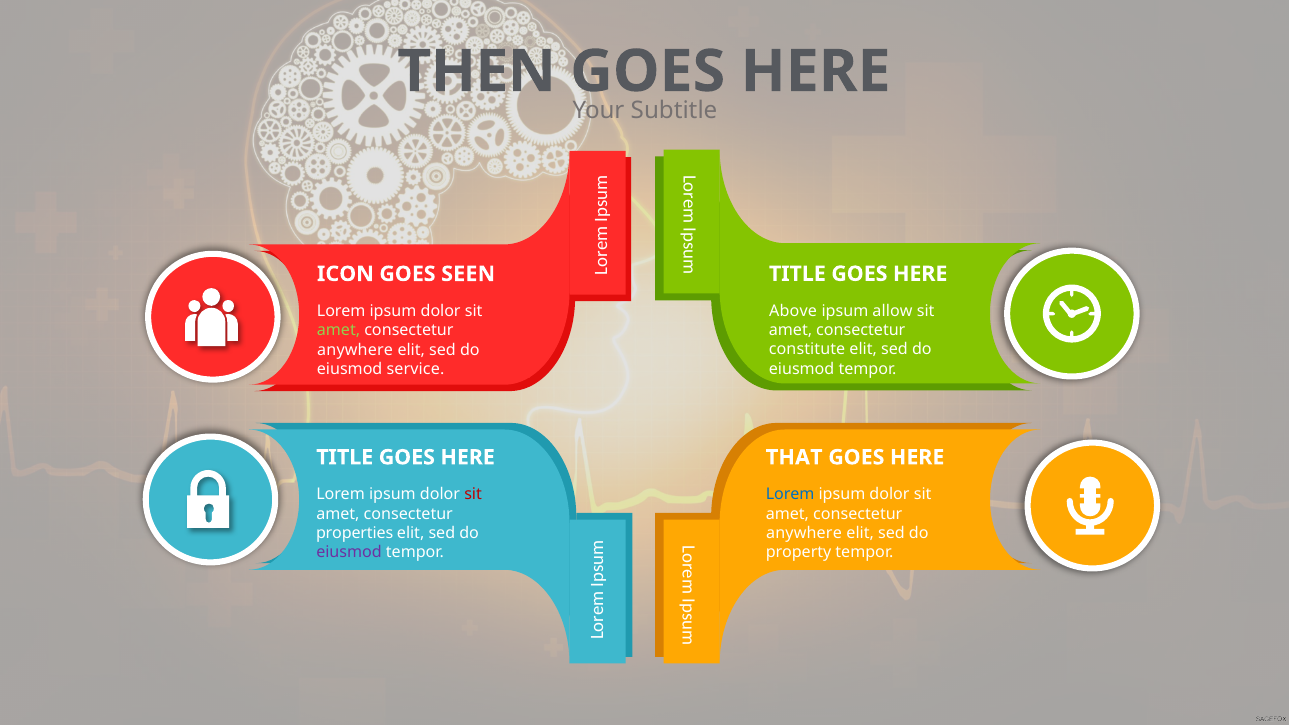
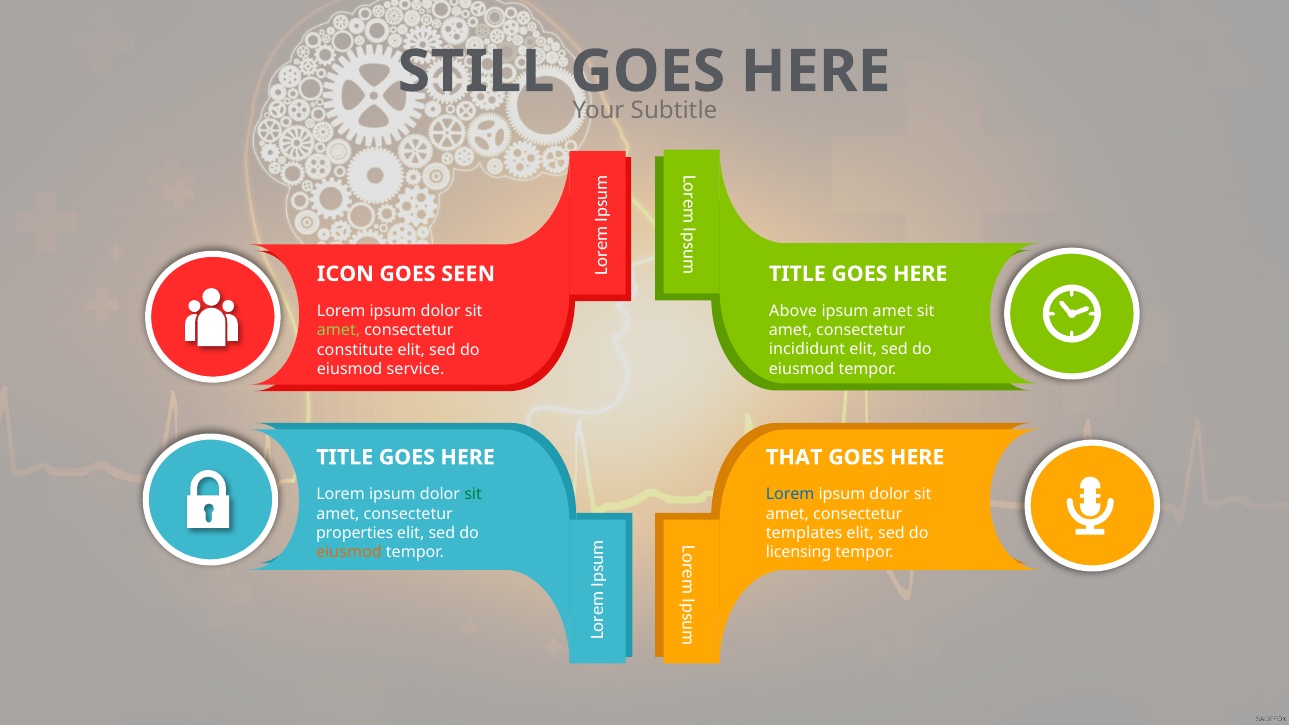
THEN: THEN -> STILL (476, 72)
ipsum allow: allow -> amet (892, 311)
constitute: constitute -> incididunt (807, 350)
anywhere: anywhere -> constitute (355, 350)
sit colour: red -> green (473, 495)
anywhere: anywhere -> templates (804, 533)
eiusmod colour: purple -> orange (349, 553)
property: property -> licensing (799, 553)
